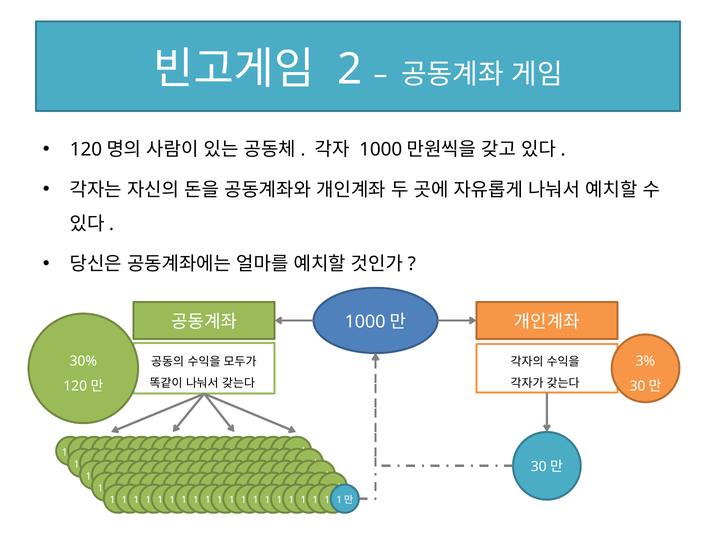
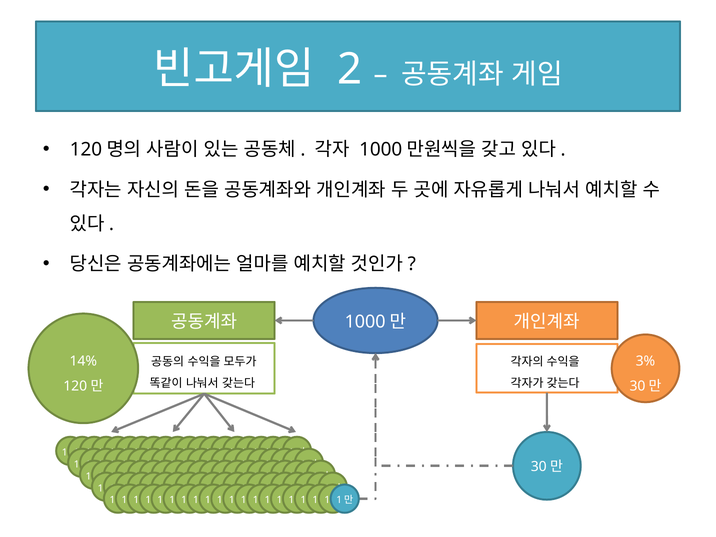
30%: 30% -> 14% (83, 361)
